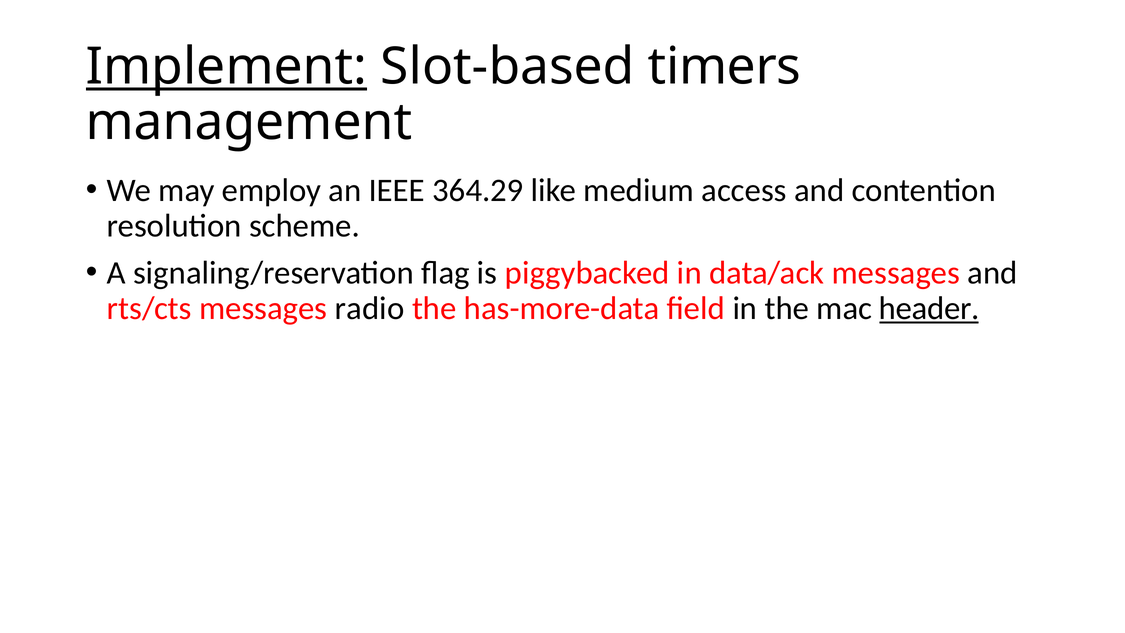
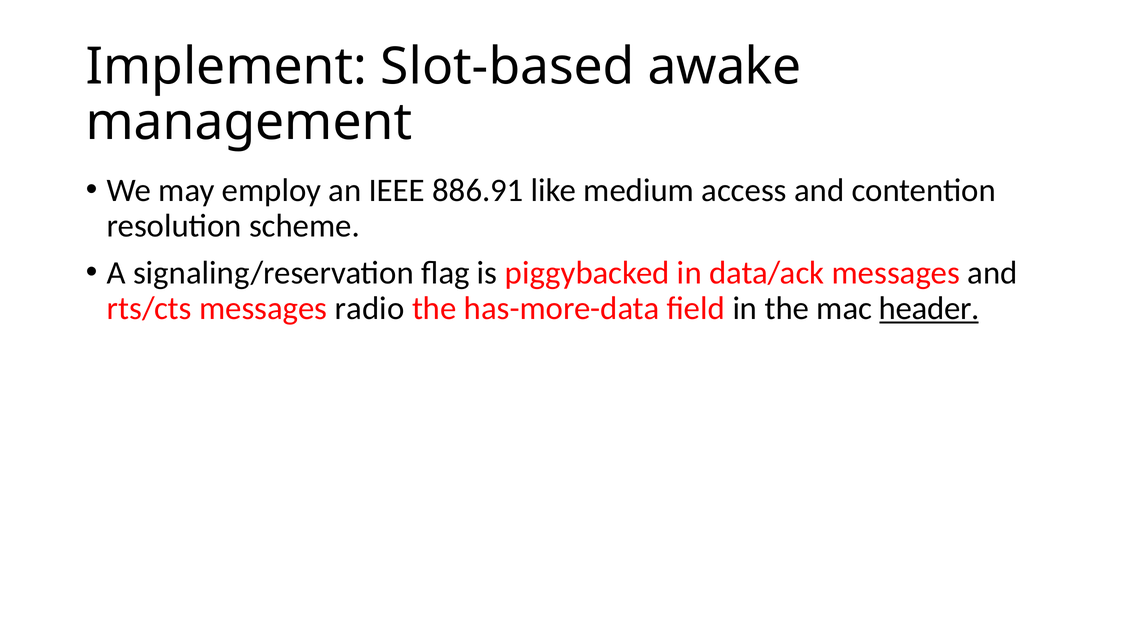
Implement underline: present -> none (226, 67)
timers: timers -> awake (725, 67)
364.29: 364.29 -> 886.91 (478, 190)
